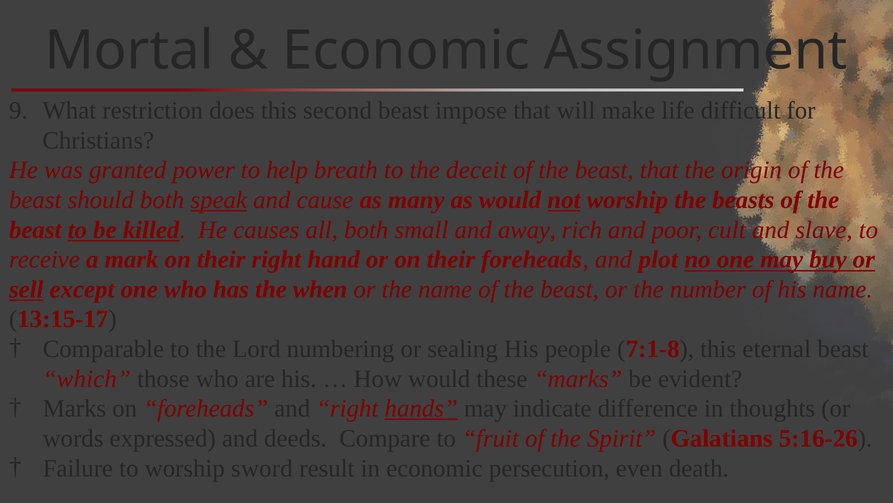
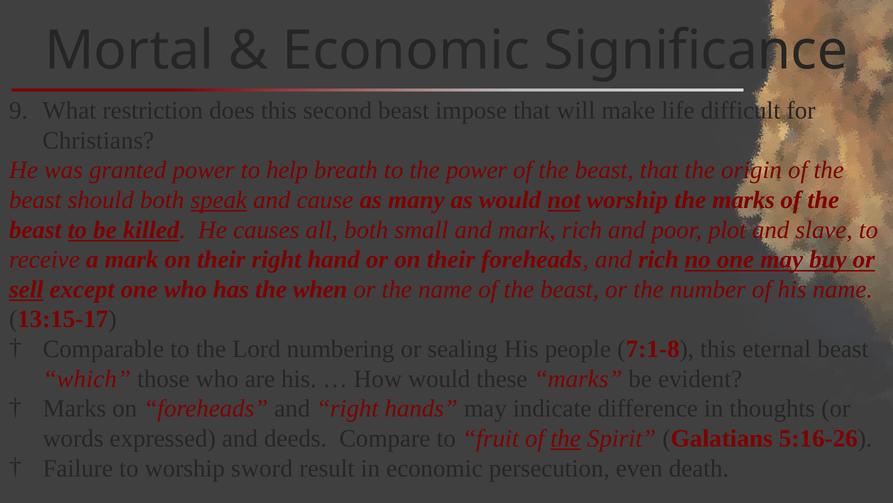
Assignment: Assignment -> Significance (696, 51)
the deceit: deceit -> power (477, 170)
the beasts: beasts -> marks (743, 200)
and away: away -> mark (527, 230)
cult: cult -> plot (727, 230)
and plot: plot -> rich (658, 259)
hands underline: present -> none (421, 408)
the underline: none -> present (566, 438)
